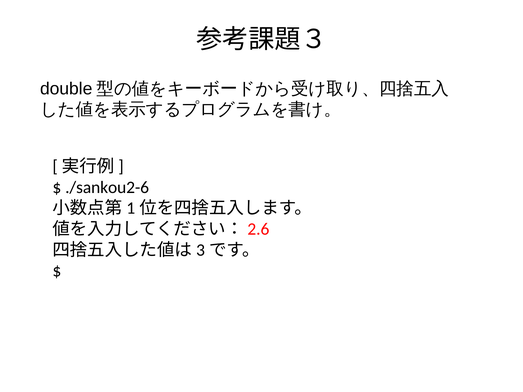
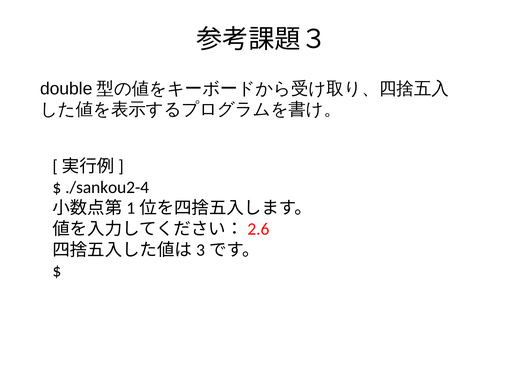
./sankou2-6: ./sankou2-6 -> ./sankou2-4 (107, 187)
